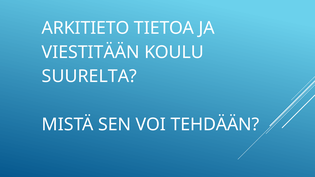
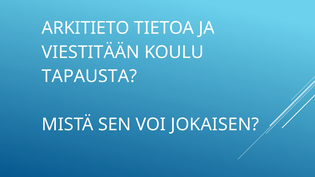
SUURELTA: SUURELTA -> TAPAUSTA (89, 76)
TEHDÄÄN: TEHDÄÄN -> JOKAISEN (215, 125)
